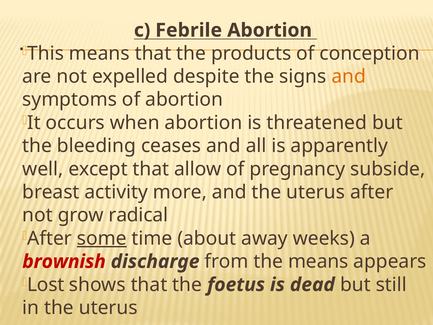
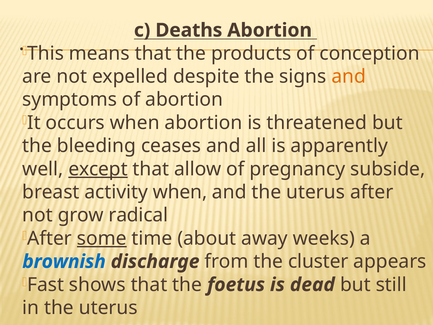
Febrile: Febrile -> Deaths (189, 30)
except underline: none -> present (98, 169)
activity more: more -> when (180, 192)
brownish colour: red -> blue (64, 261)
the means: means -> cluster (318, 261)
Lost: Lost -> Fast (46, 284)
